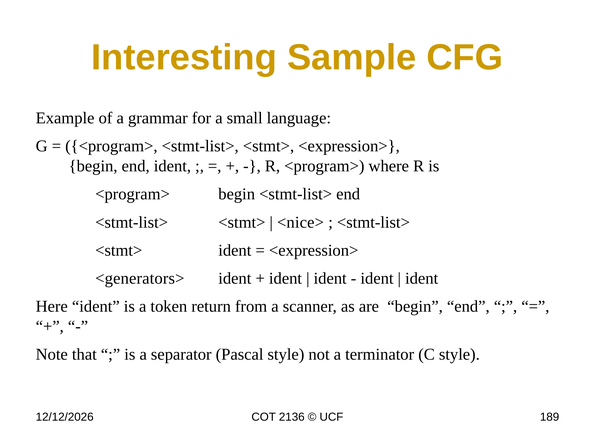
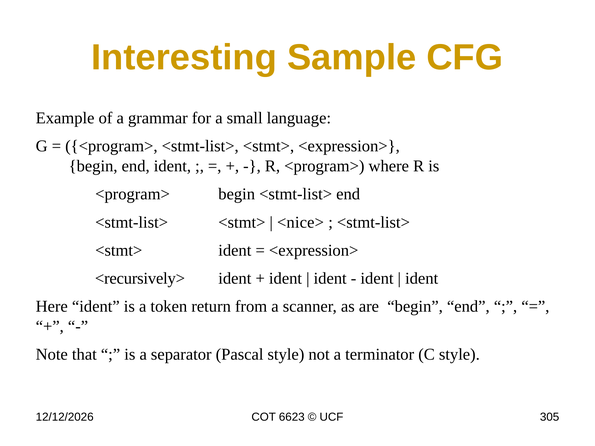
<generators>: <generators> -> <recursively> (140, 279)
2136: 2136 -> 6623 (292, 417)
189: 189 -> 305 (550, 417)
